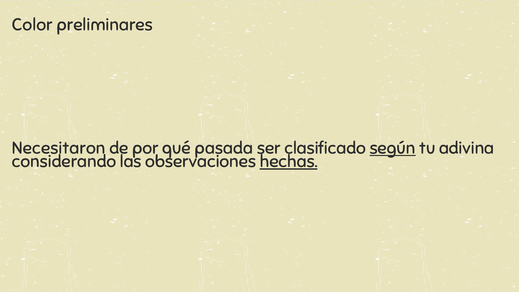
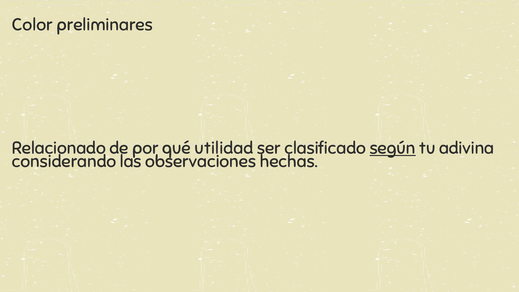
Necesitaron: Necesitaron -> Relacionado (59, 148)
pasada: pasada -> utilidad (224, 148)
hechas underline: present -> none (289, 162)
